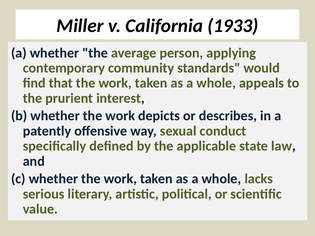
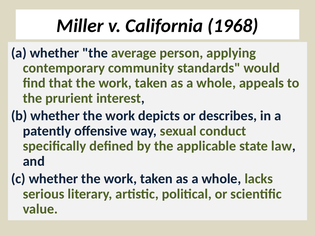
1933: 1933 -> 1968 (233, 26)
